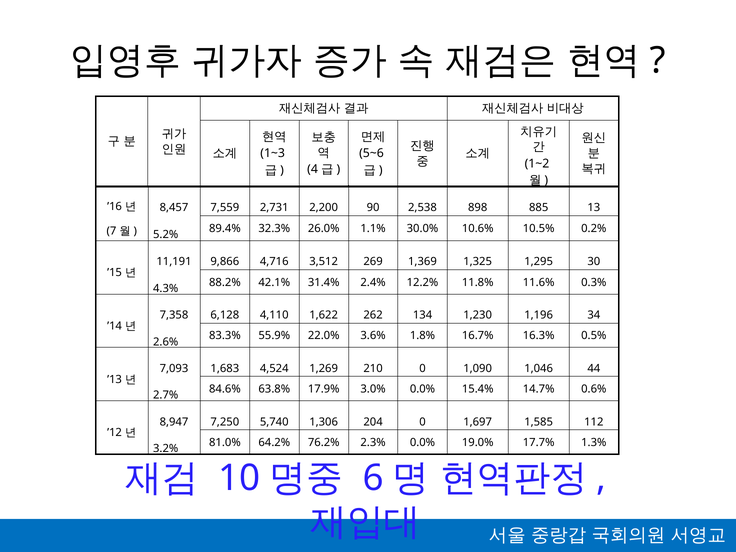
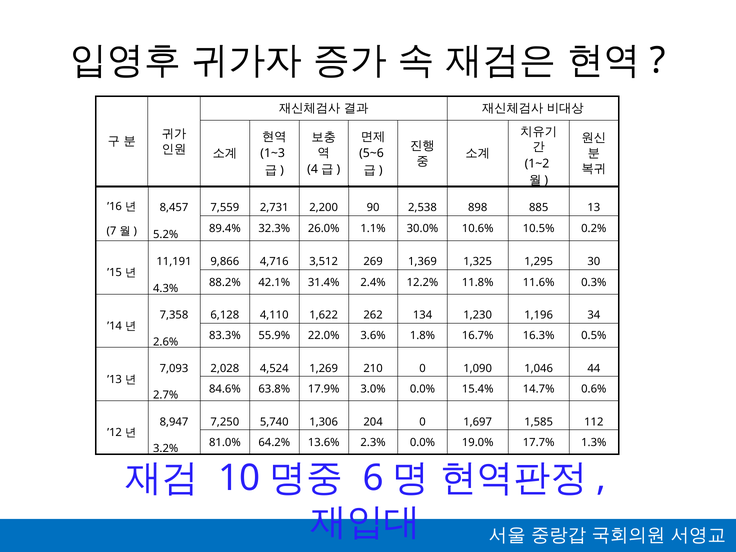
1,683: 1,683 -> 2,028 (225, 368)
76.2%: 76.2% -> 13.6% (324, 443)
